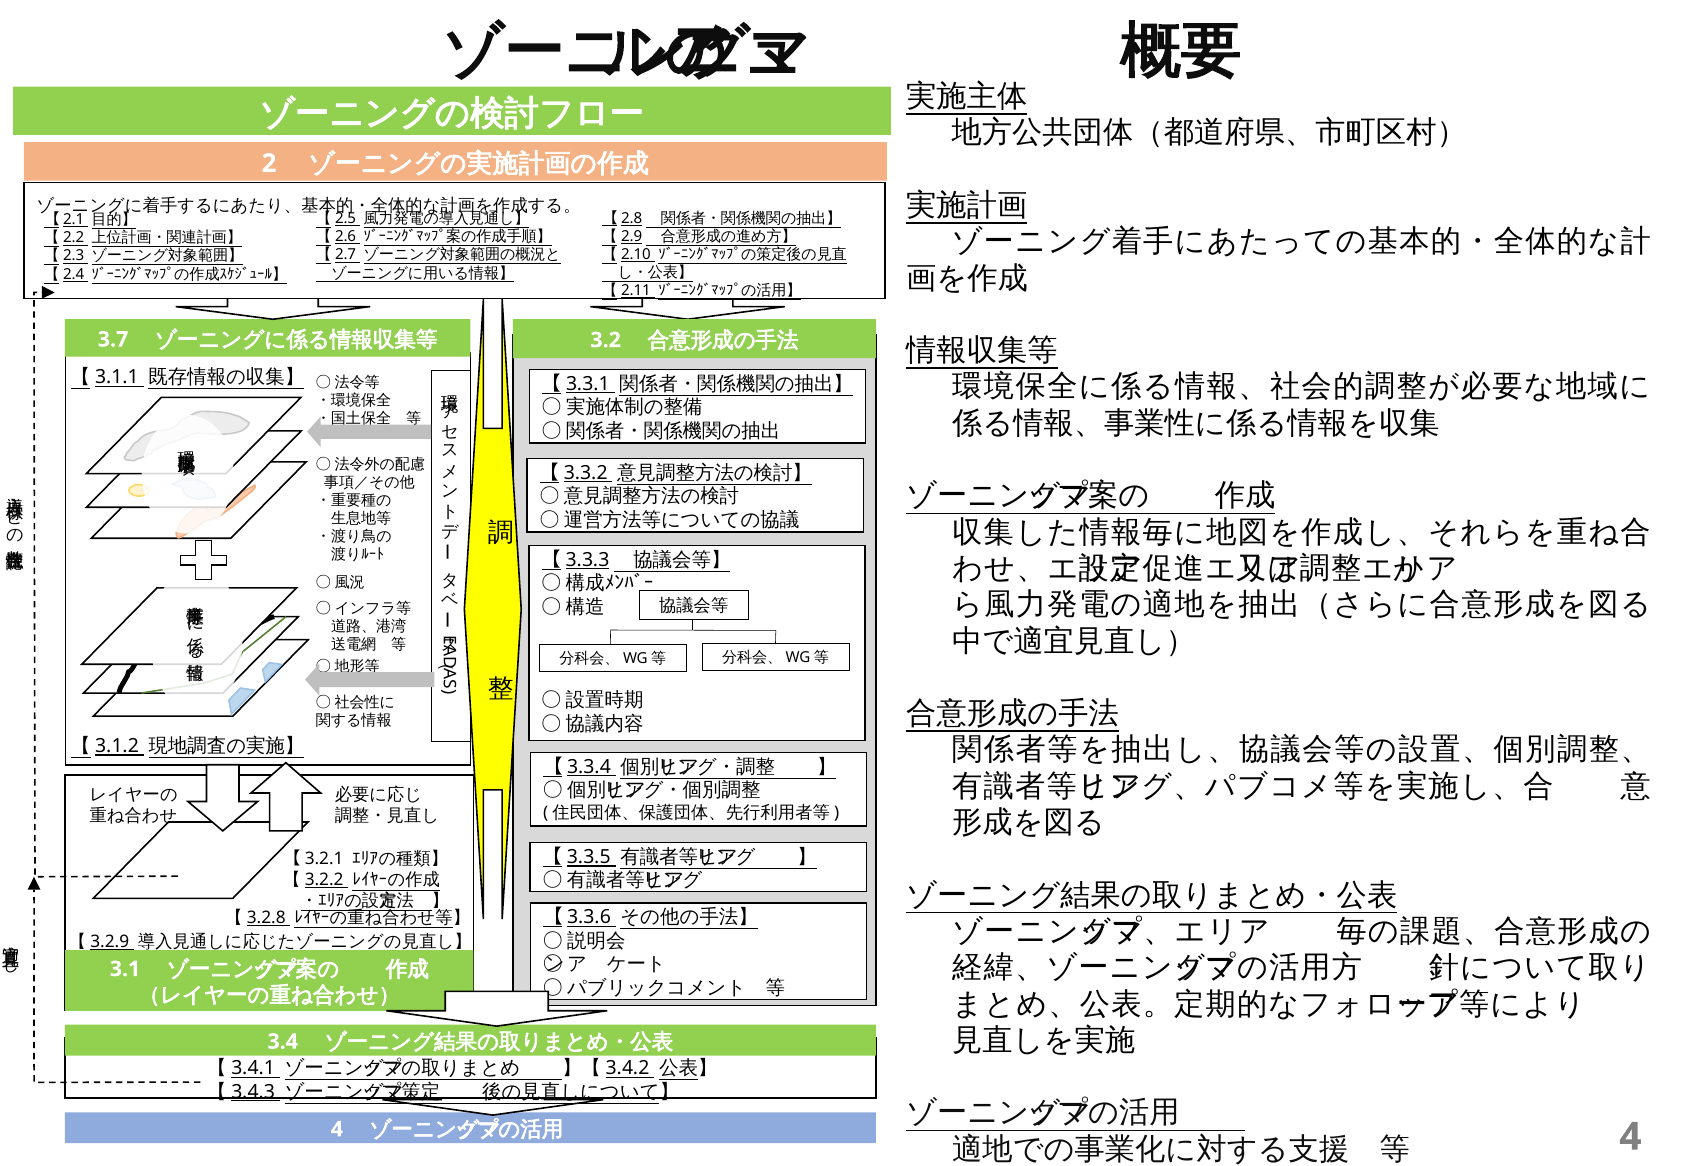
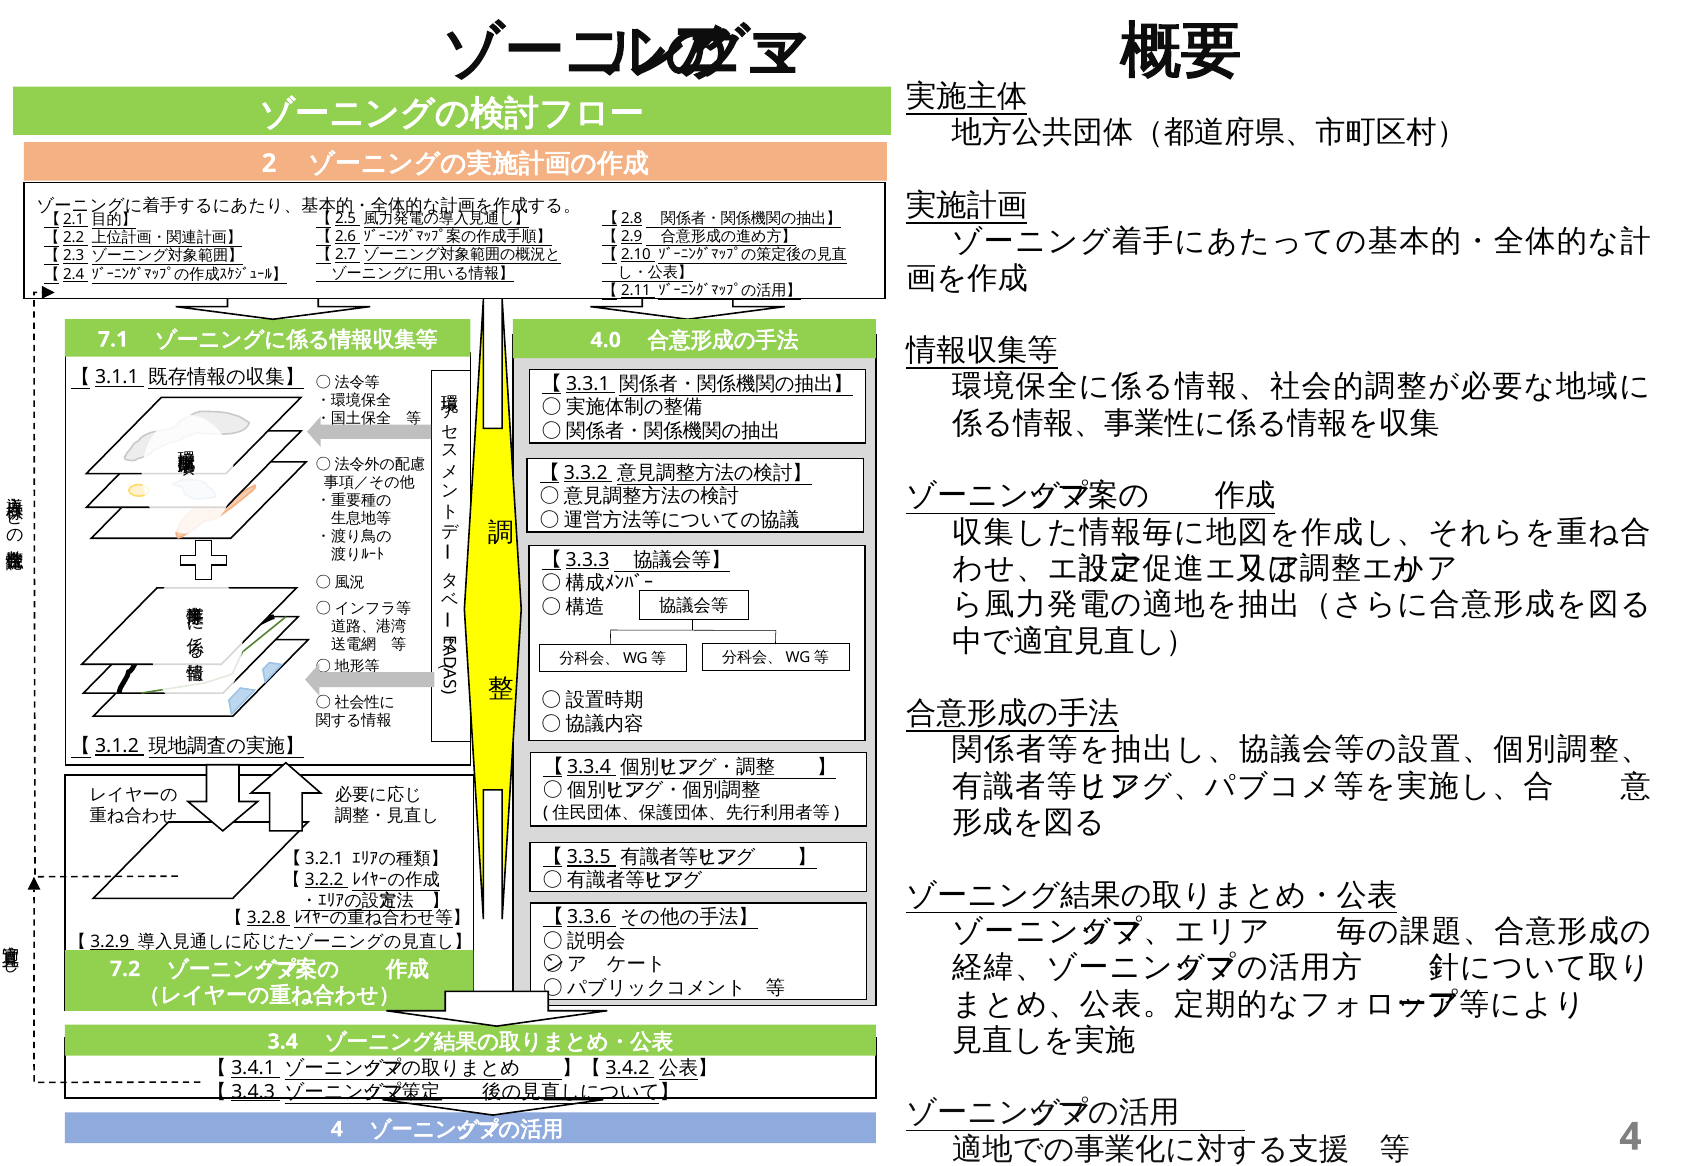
3.7: 3.7 -> 7.1 (113, 339)
3.2: 3.2 -> 4.0 (606, 340)
3.1: 3.1 -> 7.2 (125, 969)
